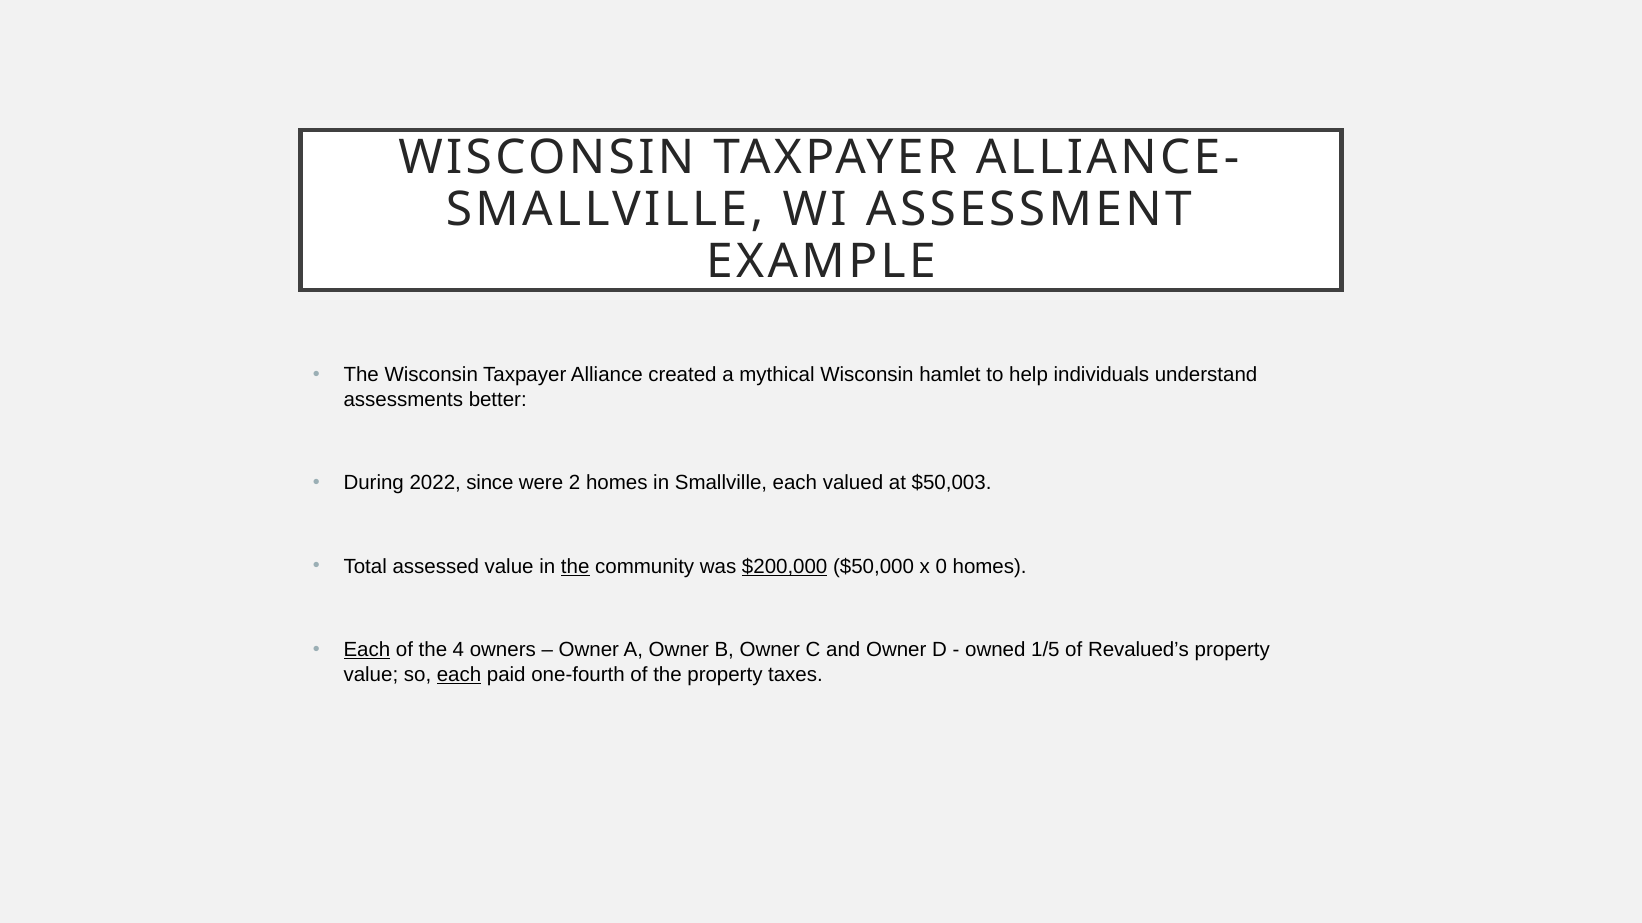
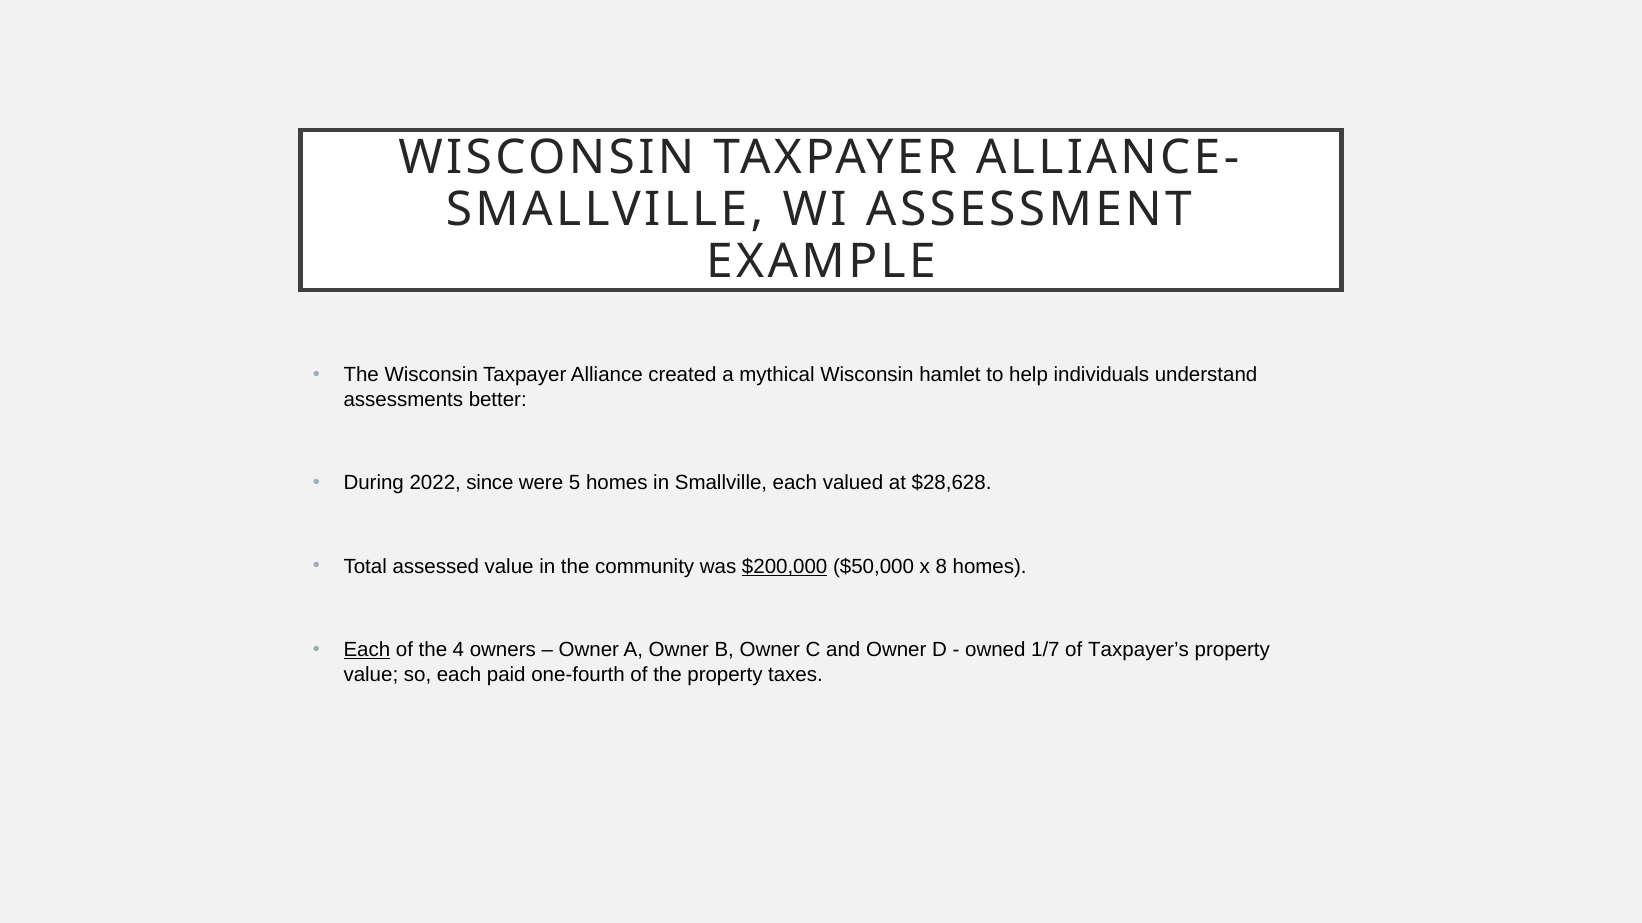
2: 2 -> 5 (575, 483)
$50,003: $50,003 -> $28,628 (952, 483)
the underline: present -> none (575, 567)
0: 0 -> 8 (941, 567)
1/5: 1/5 -> 1/7 (1045, 650)
Revalued’s: Revalued’s -> Taxpayer’s (1138, 650)
each underline: present -> none (459, 675)
